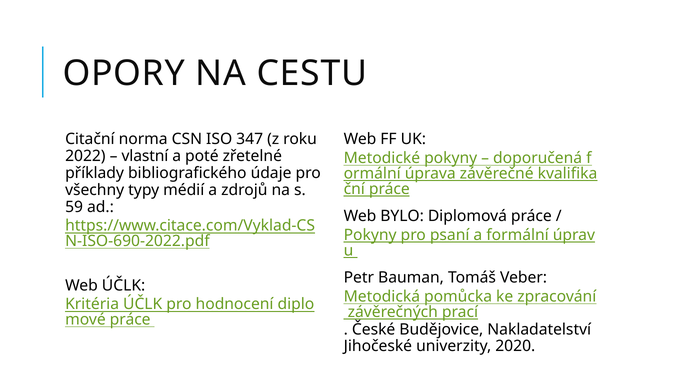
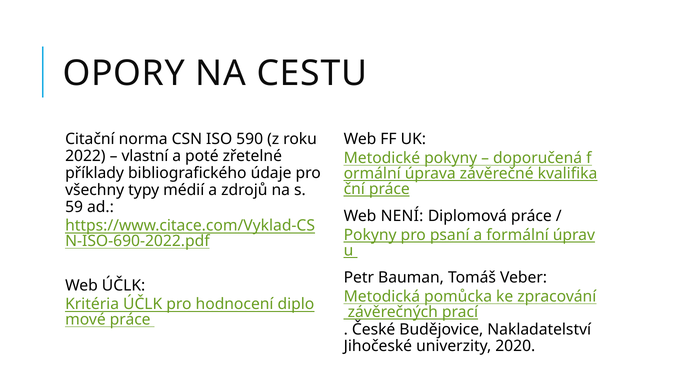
347: 347 -> 590 (250, 139)
BYLO: BYLO -> NENÍ (402, 216)
